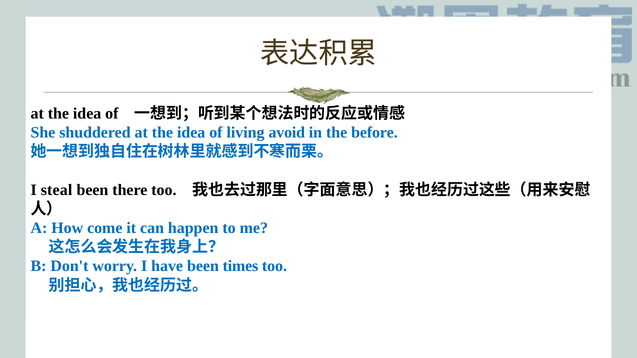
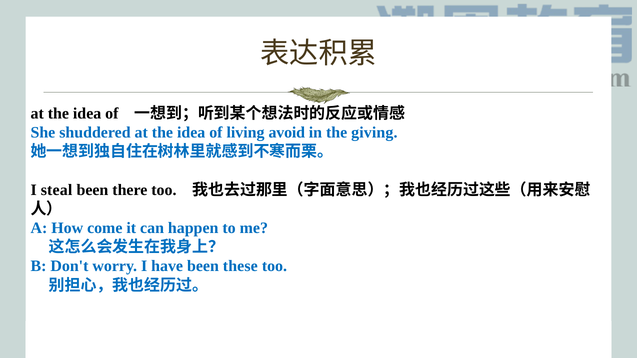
before: before -> giving (374, 133)
times: times -> these (240, 266)
